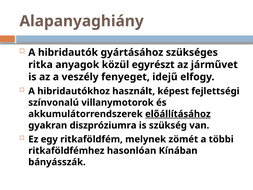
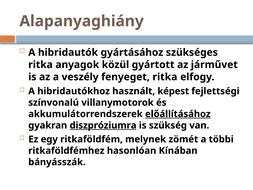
egyrészt: egyrészt -> gyártott (153, 65)
fenyeget idejű: idejű -> ritka (165, 77)
diszpróziumra underline: none -> present (103, 125)
